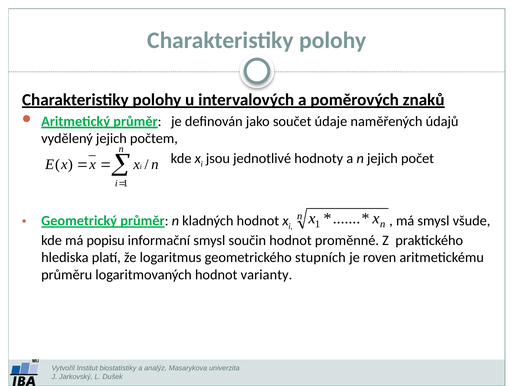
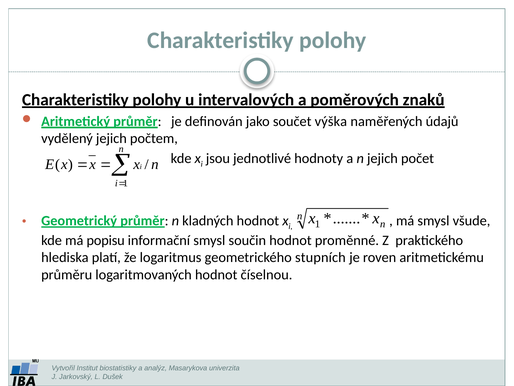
údaje: údaje -> výška (331, 121)
varianty: varianty -> číselnou (267, 274)
